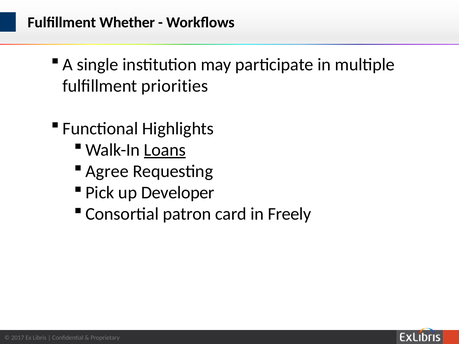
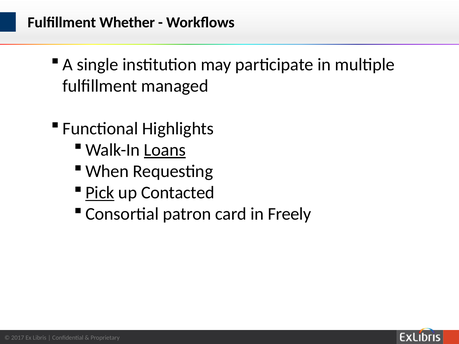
priorities: priorities -> managed (175, 86)
Agree: Agree -> When (107, 171)
Pick underline: none -> present (100, 193)
Developer: Developer -> Contacted (178, 193)
